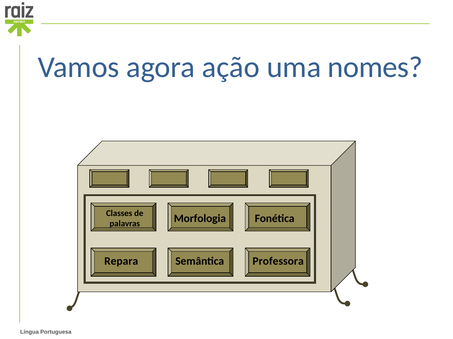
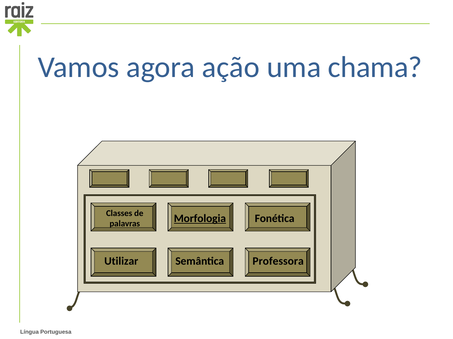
nomes: nomes -> chama (375, 67)
Morfologia underline: none -> present (200, 219)
Repara: Repara -> Utilizar (121, 262)
